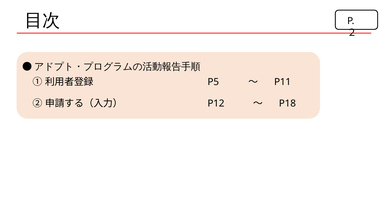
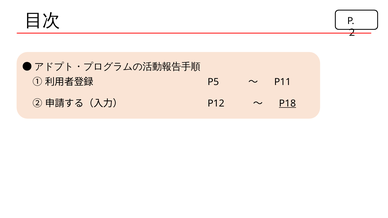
P18 underline: none -> present (287, 103)
